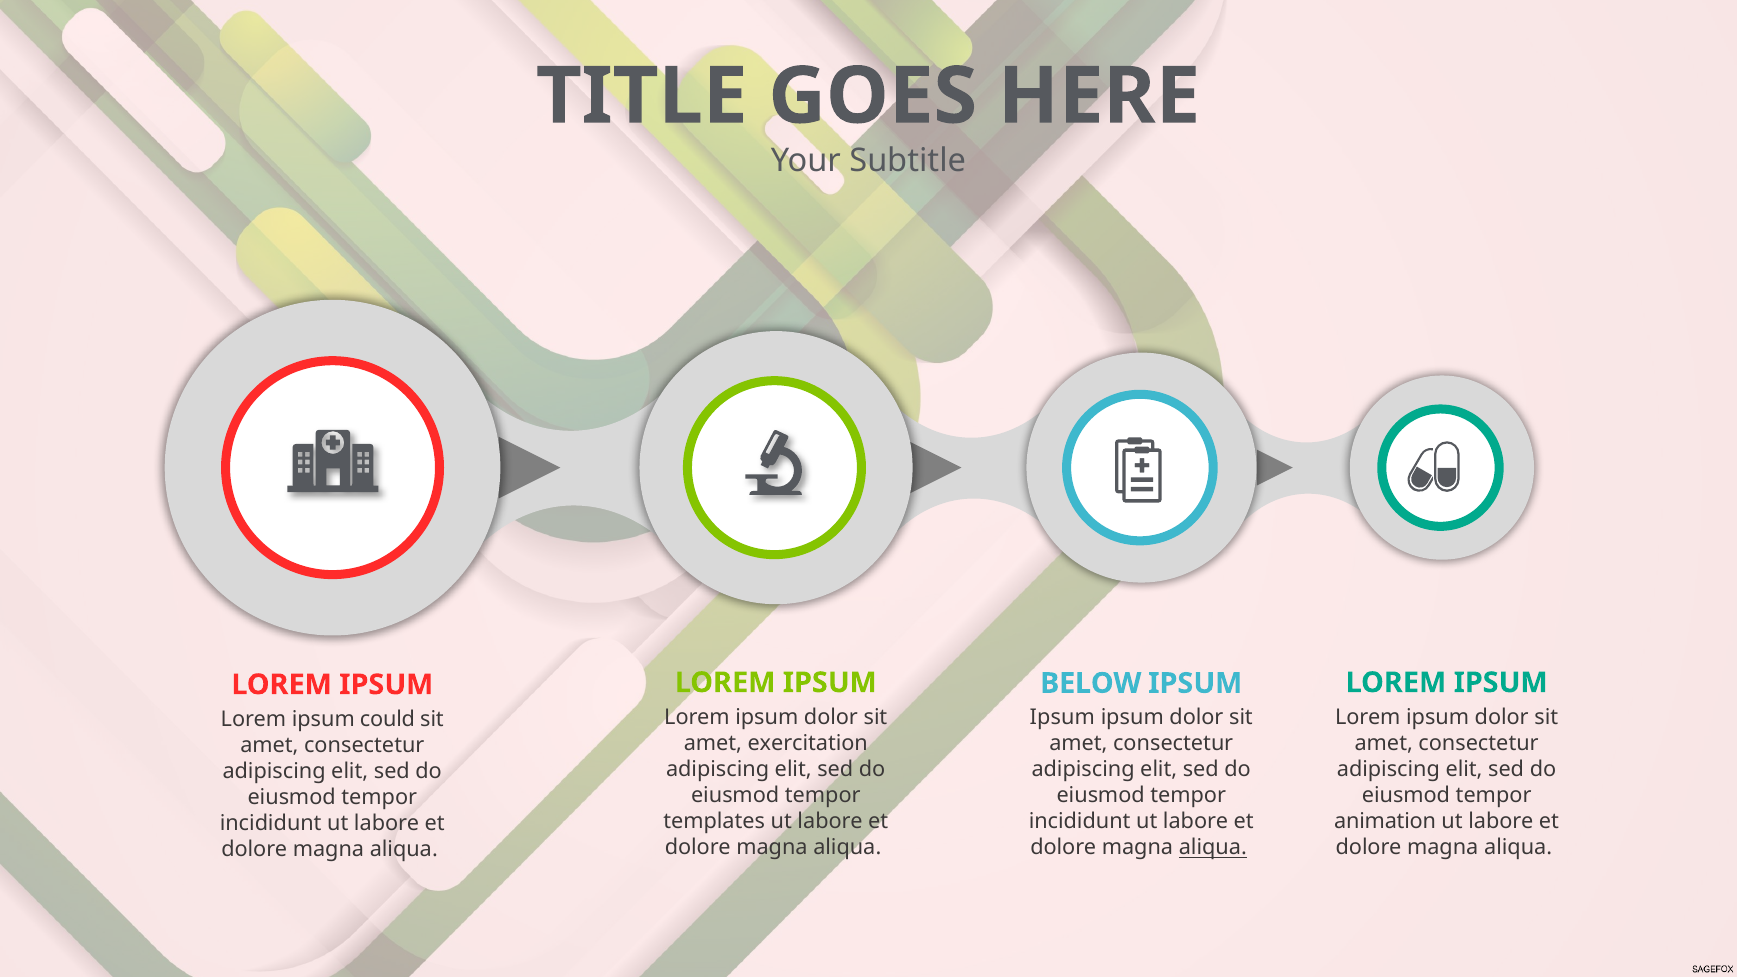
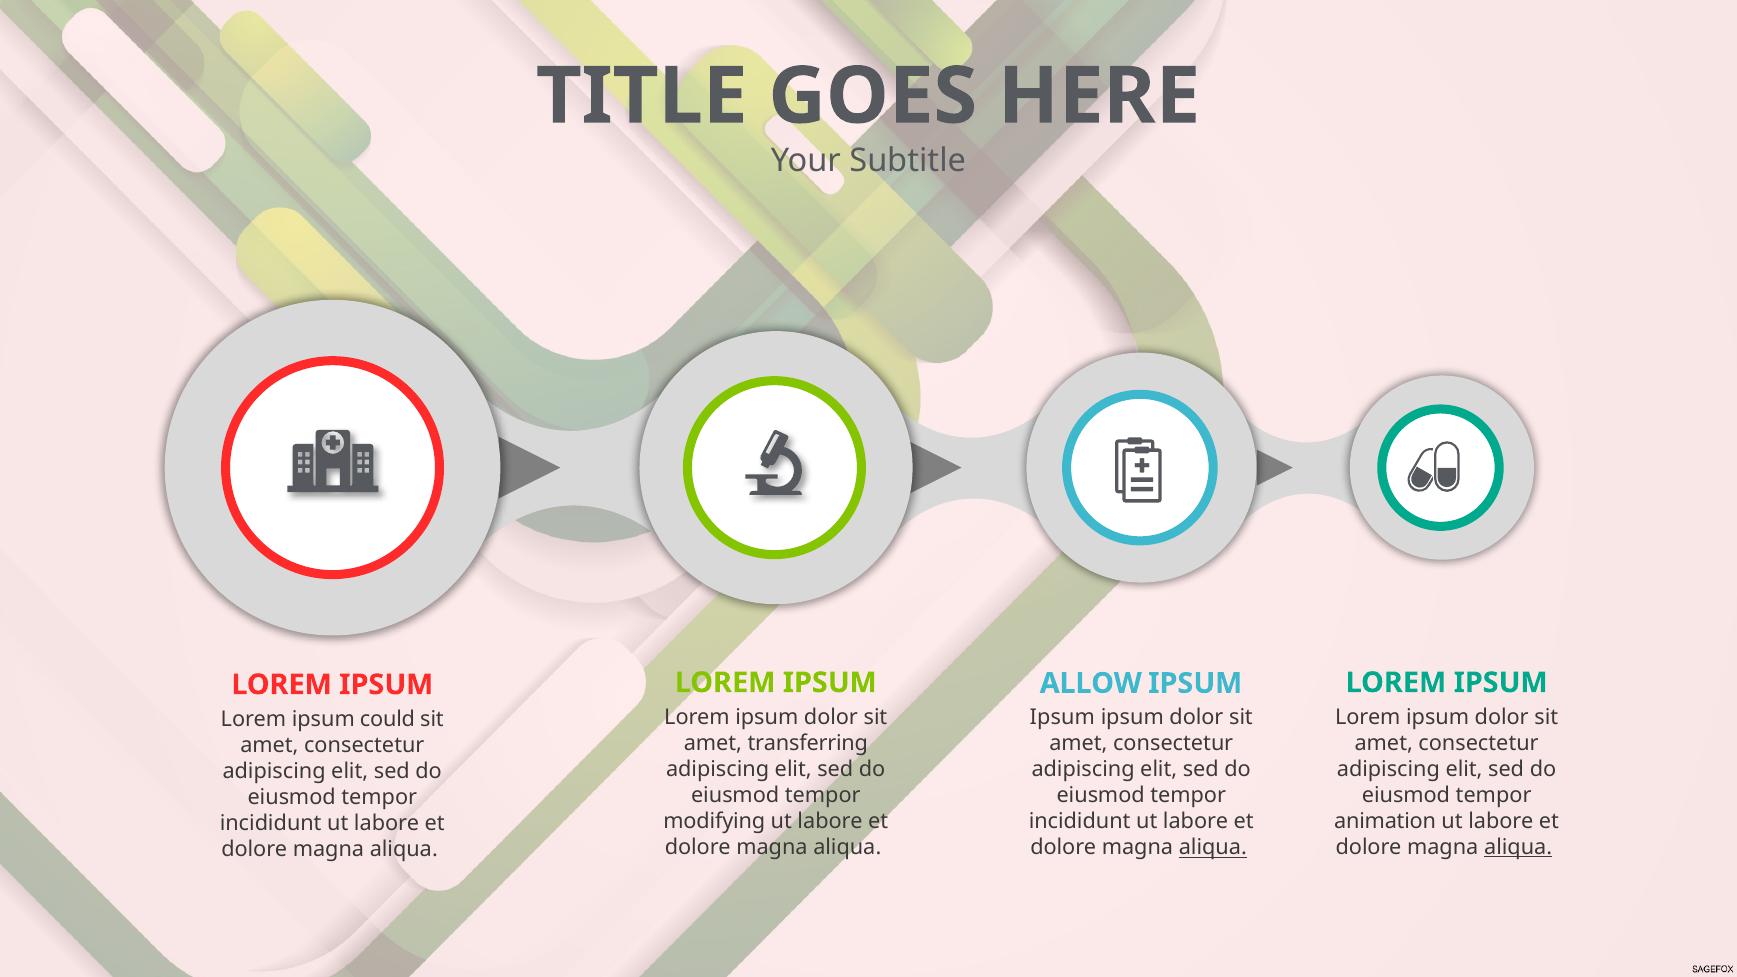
BELOW: BELOW -> ALLOW (1091, 683)
exercitation: exercitation -> transferring (808, 743)
templates: templates -> modifying (714, 821)
aliqua underline: none -> present (1518, 847)
